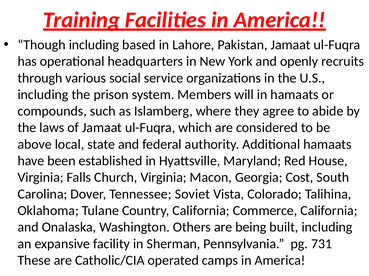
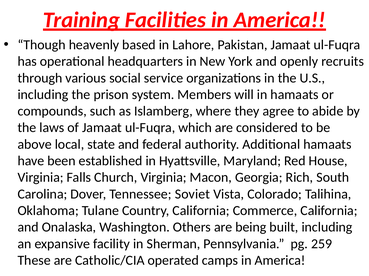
Though including: including -> heavenly (94, 45)
Cost: Cost -> Rich (299, 178)
731: 731 -> 259 (322, 244)
